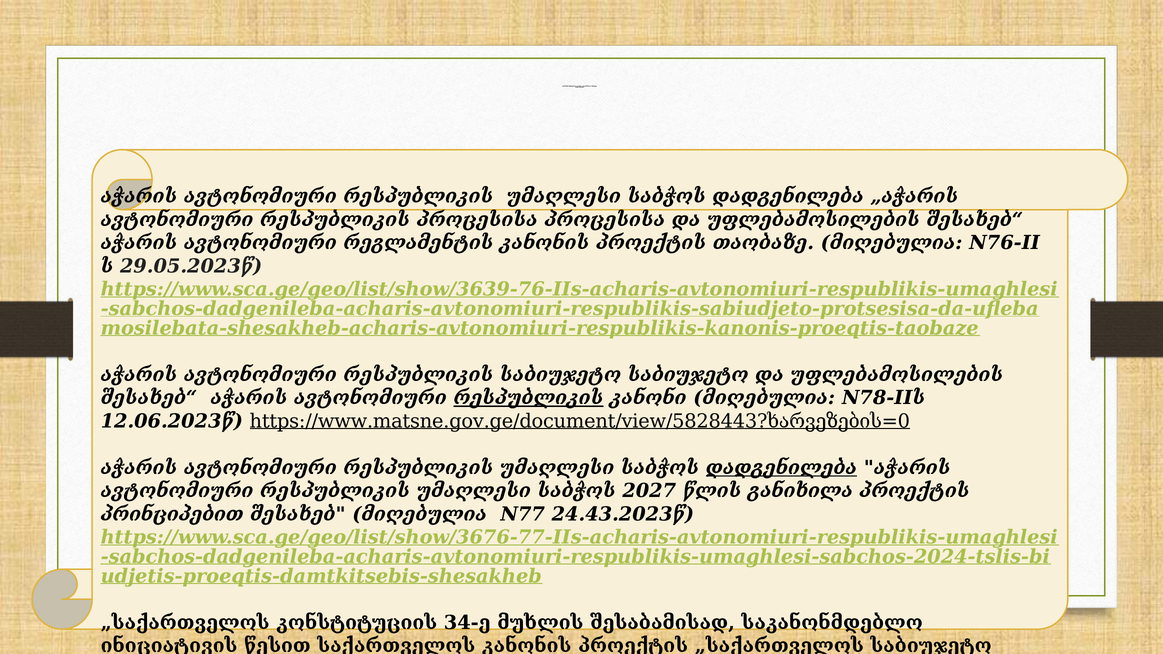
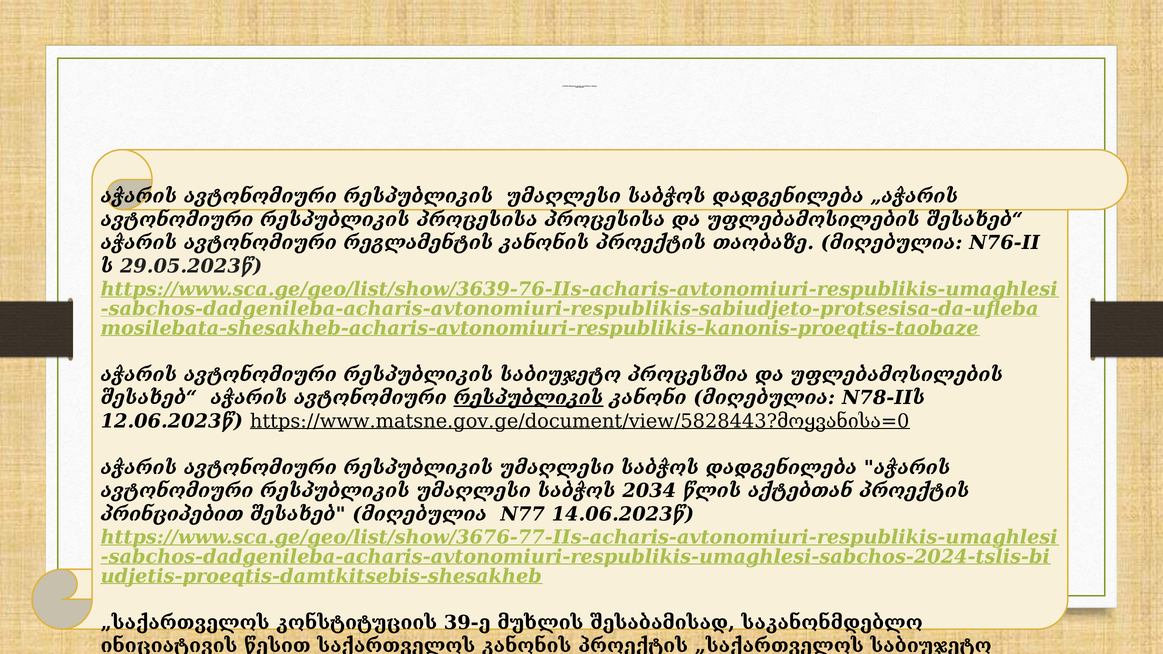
საბიუჯეტო საბიუჯეტო: საბიუჯეტო -> პროცესშია (688, 375)
https://www.matsne.gov.ge/document/view/5828443?ხარვეზების=0: https://www.matsne.gov.ge/document/view/5828443?ხარვეზების=0 -> https://www.matsne.gov.ge/document/view/5828443?მოყვანისა=0 (580, 421)
დადგენილება underline: present -> none (781, 468)
2027: 2027 -> 2034 (649, 491)
განიხილა: განიხილა -> აქტებთან (800, 491)
24.43.2023წ: 24.43.2023წ -> 14.06.2023წ (623, 514)
34-ე: 34-ე -> 39-ე (467, 623)
